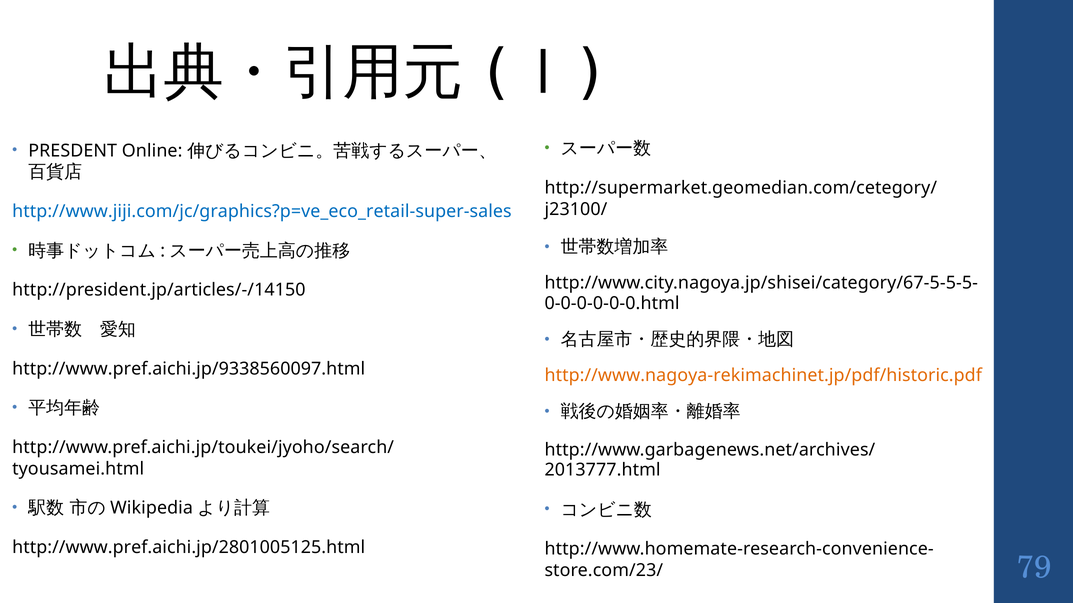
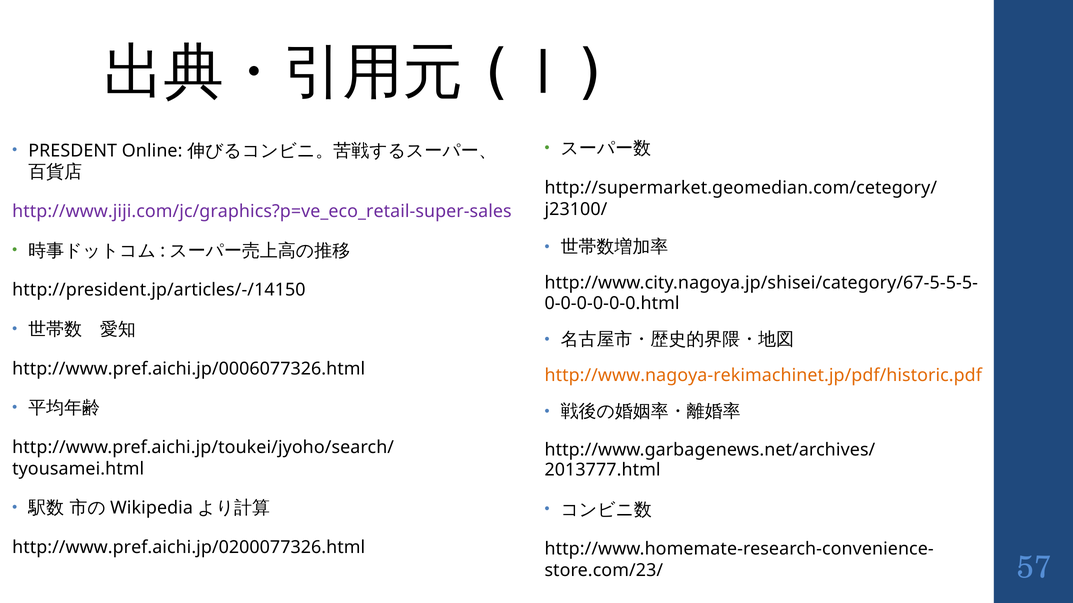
http://www.jiji.com/jc/graphics?p=ve_eco_retail-super-sales colour: blue -> purple (262, 212)
http://www.pref.aichi.jp/9338560097.html: http://www.pref.aichi.jp/9338560097.html -> http://www.pref.aichi.jp/0006077326.html (189, 369)
http://www.pref.aichi.jp/2801005125.html: http://www.pref.aichi.jp/2801005125.html -> http://www.pref.aichi.jp/0200077326.html (189, 548)
79: 79 -> 57 (1034, 568)
